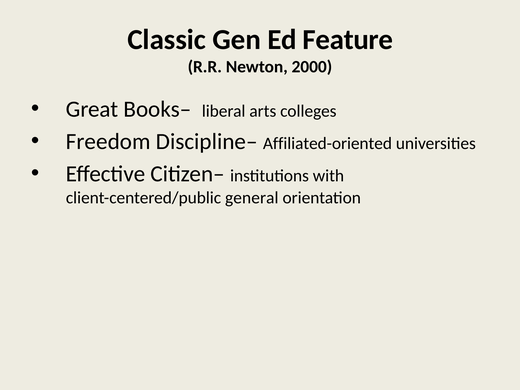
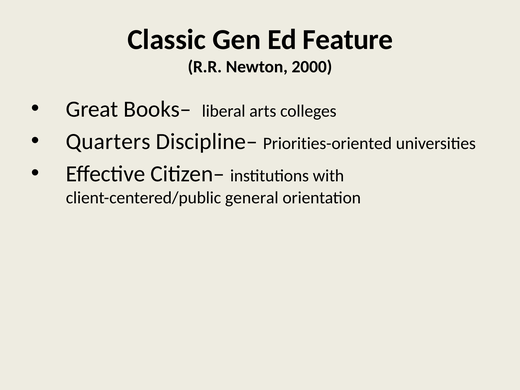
Freedom: Freedom -> Quarters (108, 141)
Affiliated-oriented: Affiliated-oriented -> Priorities-oriented (327, 143)
